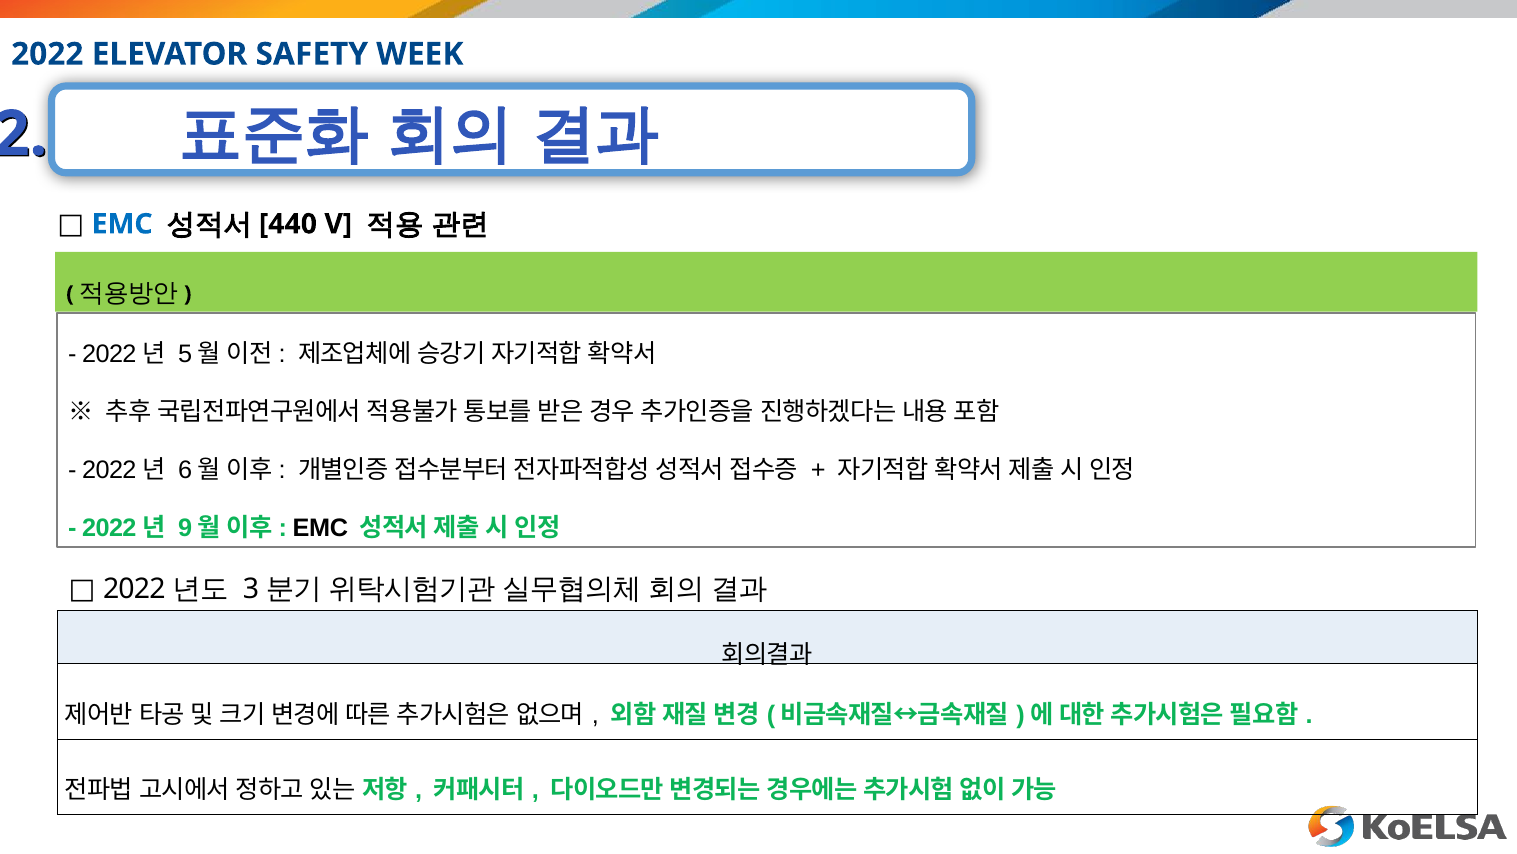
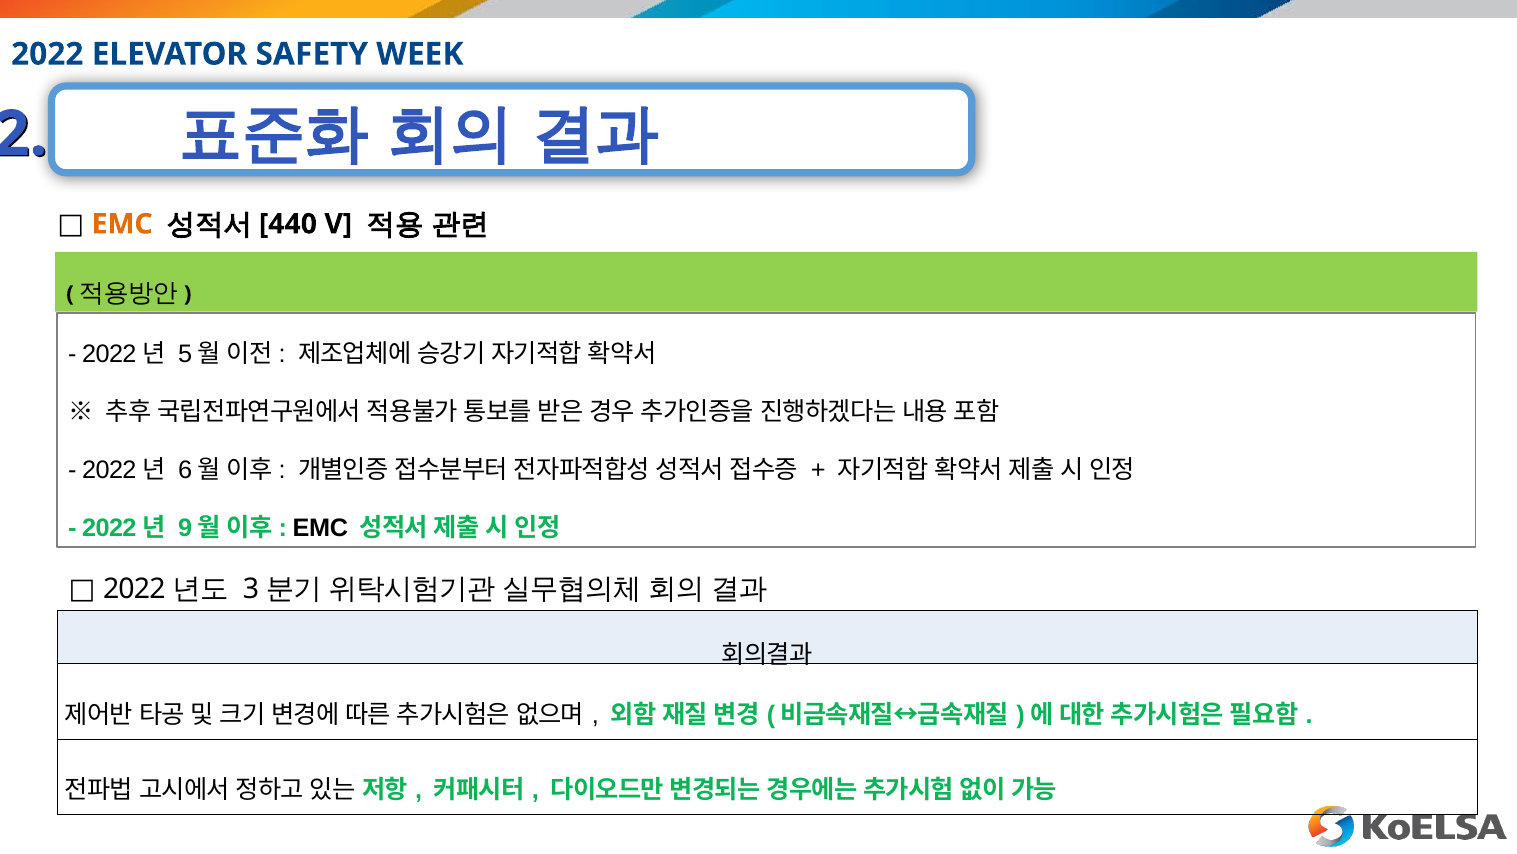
EMC colour: blue -> orange (122, 224)
